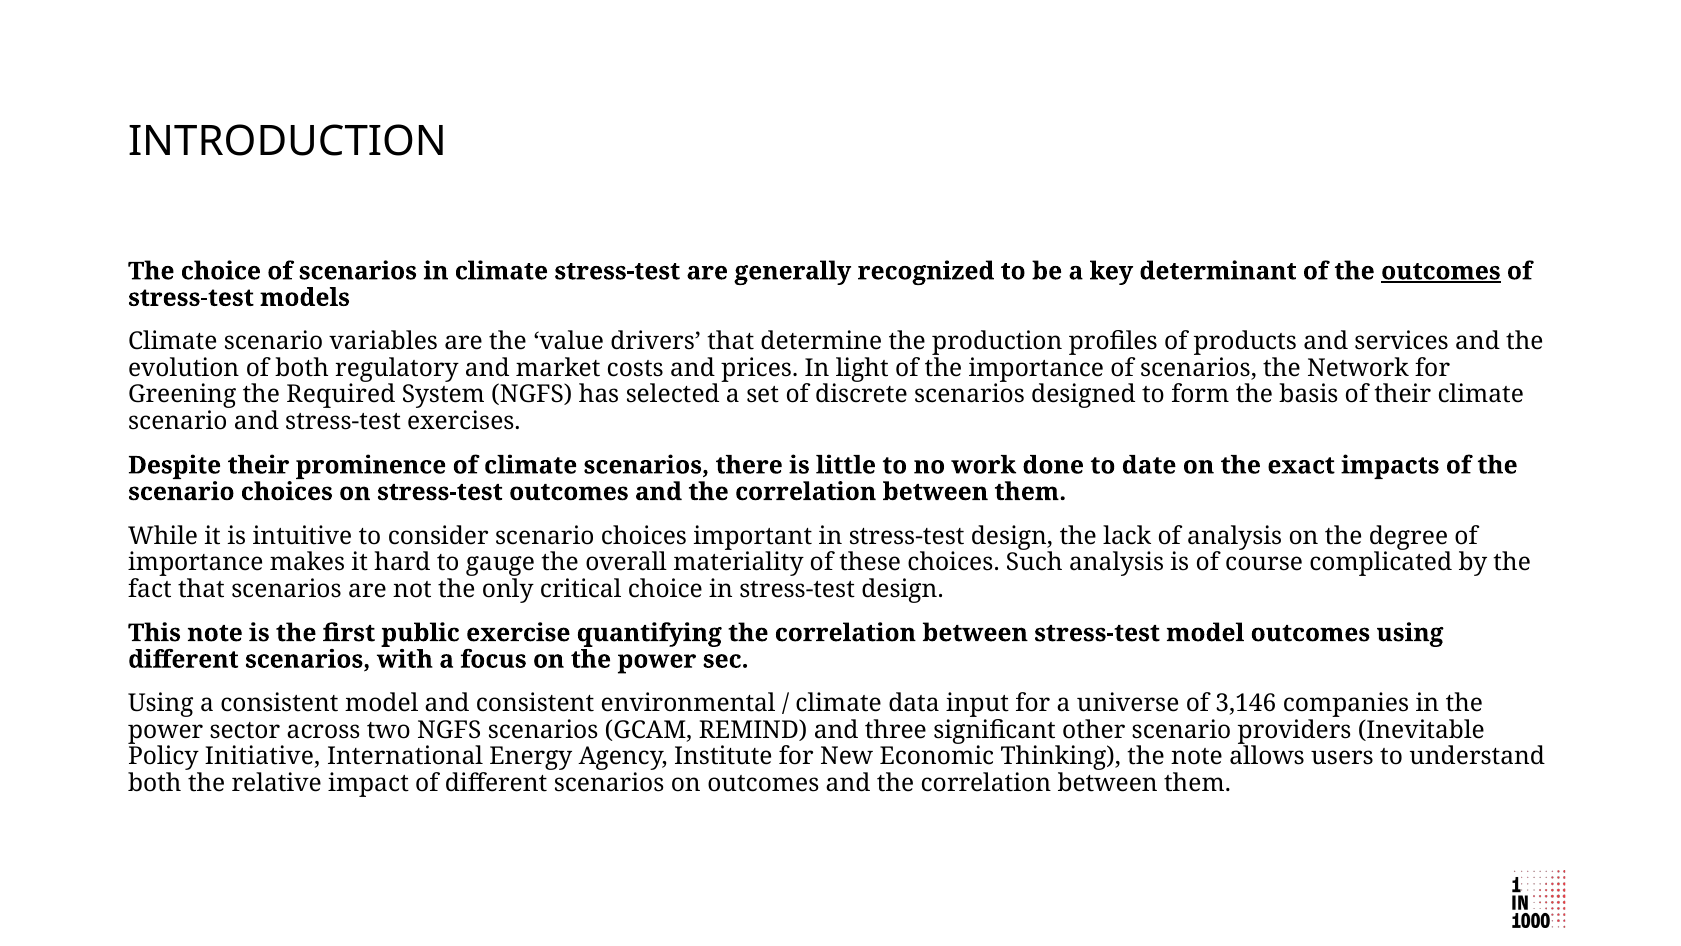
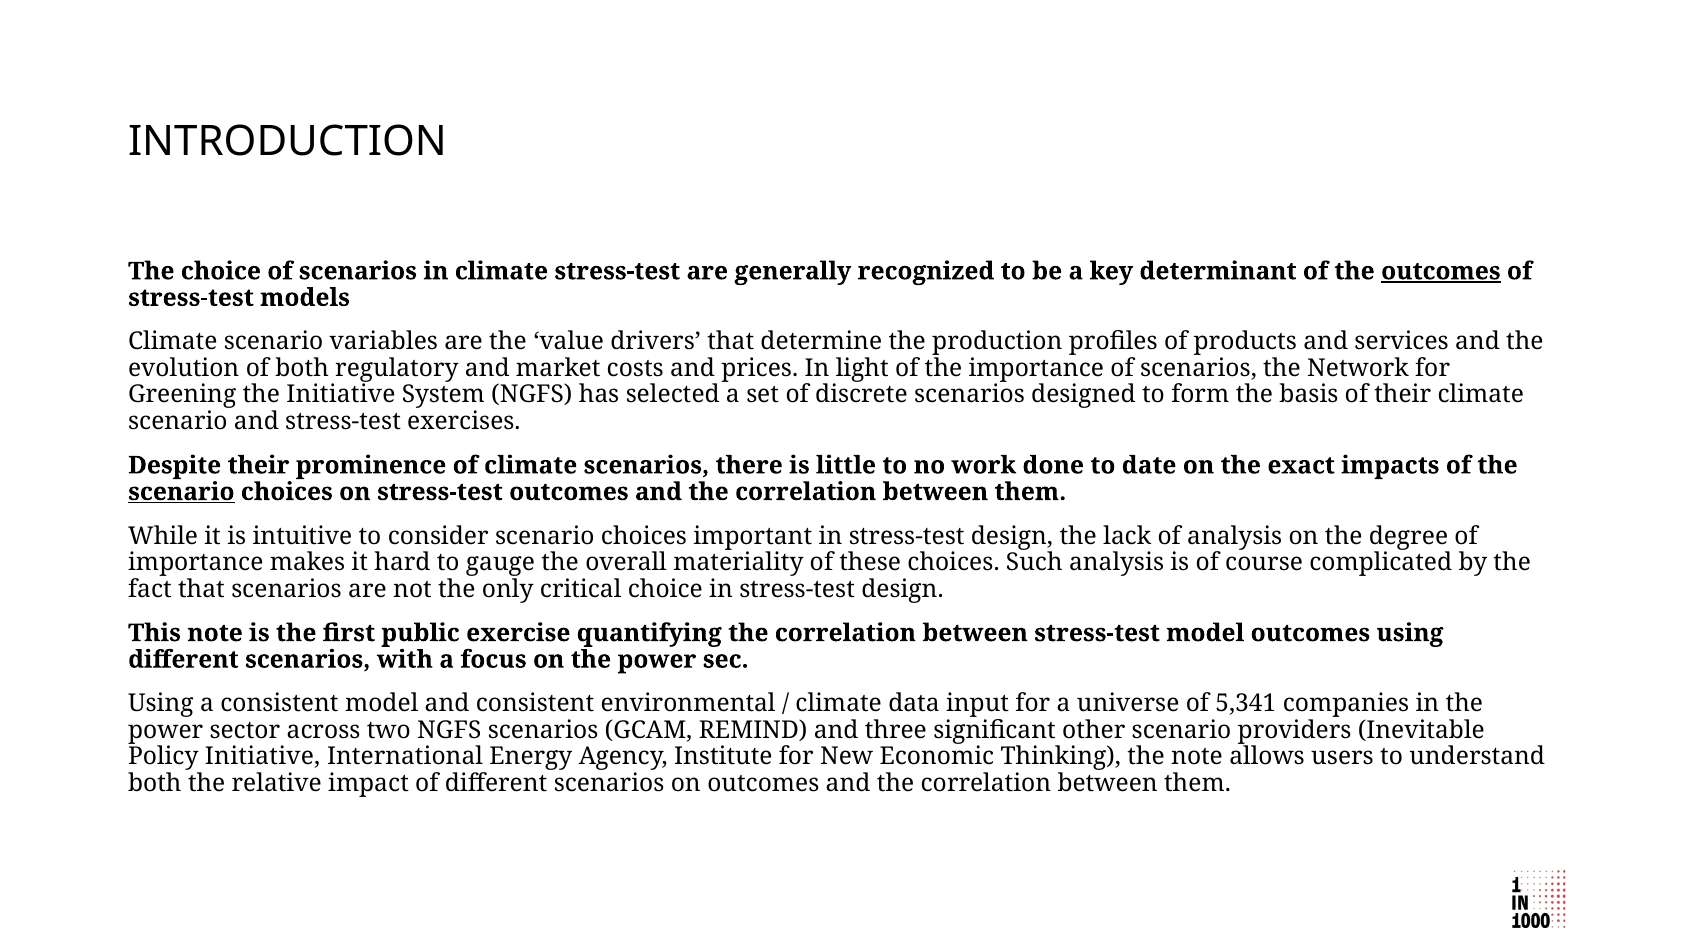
the Required: Required -> Initiative (341, 395)
scenario underline: none -> present (181, 492)
3,146: 3,146 -> 5,341 (1246, 703)
